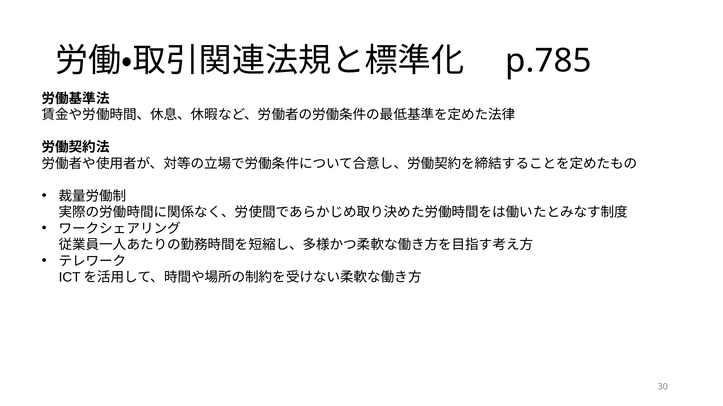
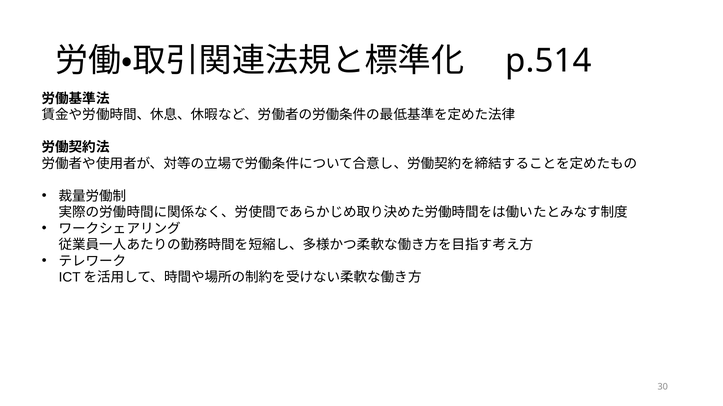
p.785: p.785 -> p.514 (548, 61)
